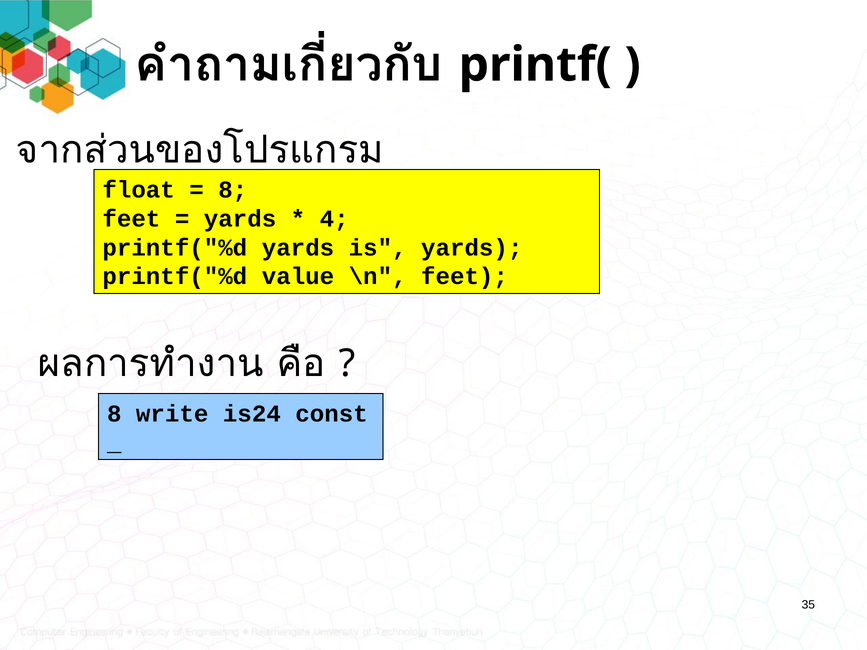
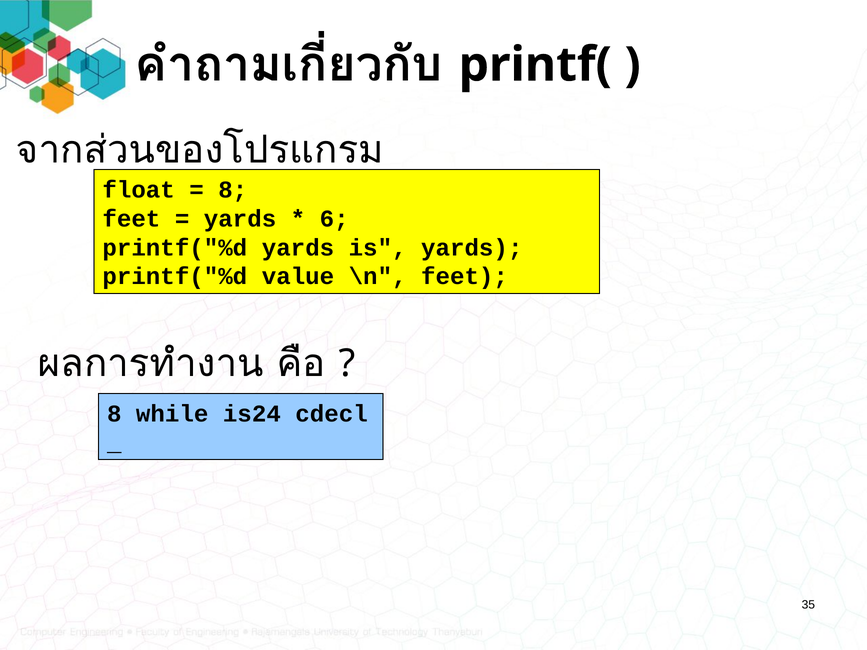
4: 4 -> 6 (334, 219)
write: write -> while (172, 414)
const: const -> cdecl (332, 414)
